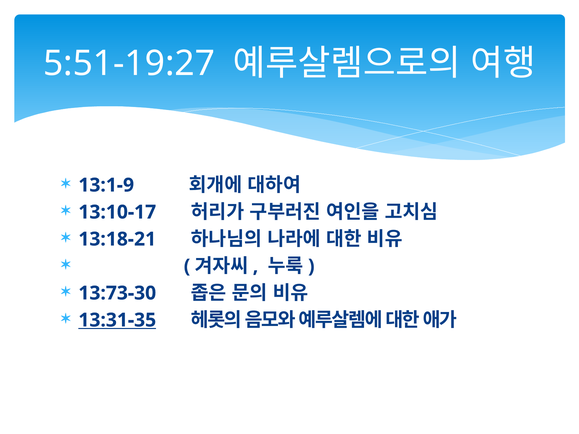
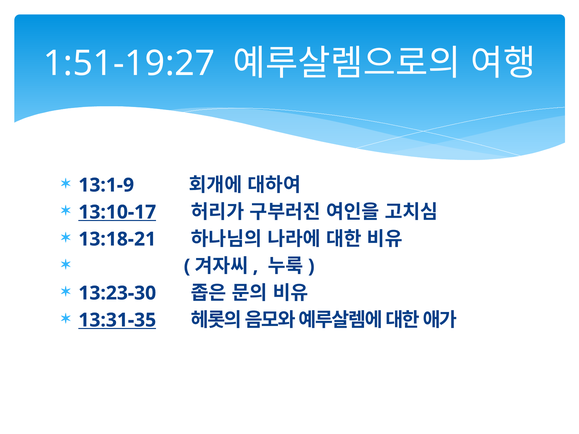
5:51-19:27: 5:51-19:27 -> 1:51-19:27 (129, 64)
13:10-17 underline: none -> present (117, 212)
13:73-30: 13:73-30 -> 13:23-30 (117, 293)
